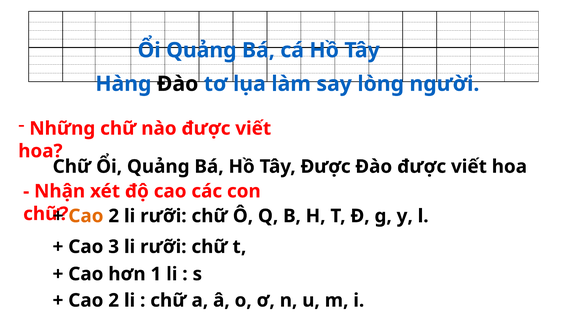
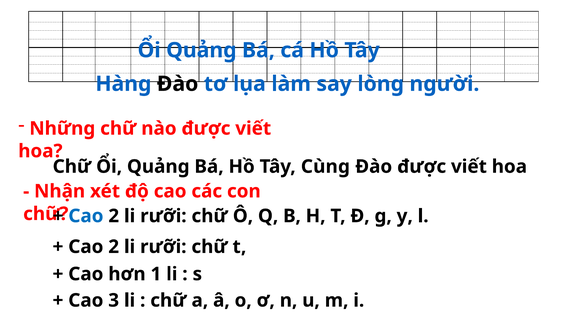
Tây Được: Được -> Cùng (325, 166)
Cao colour: orange -> blue (86, 216)
3: 3 -> 2 (114, 247)
2: 2 -> 3 (114, 300)
